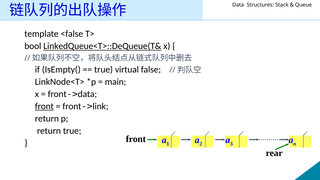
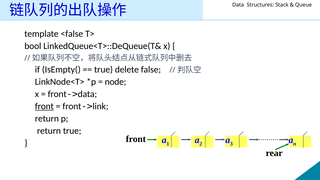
LinkedQueue<T>::DeQueue(T& underline: present -> none (102, 46)
virtual: virtual -> delete (127, 69)
main: main -> node (116, 82)
